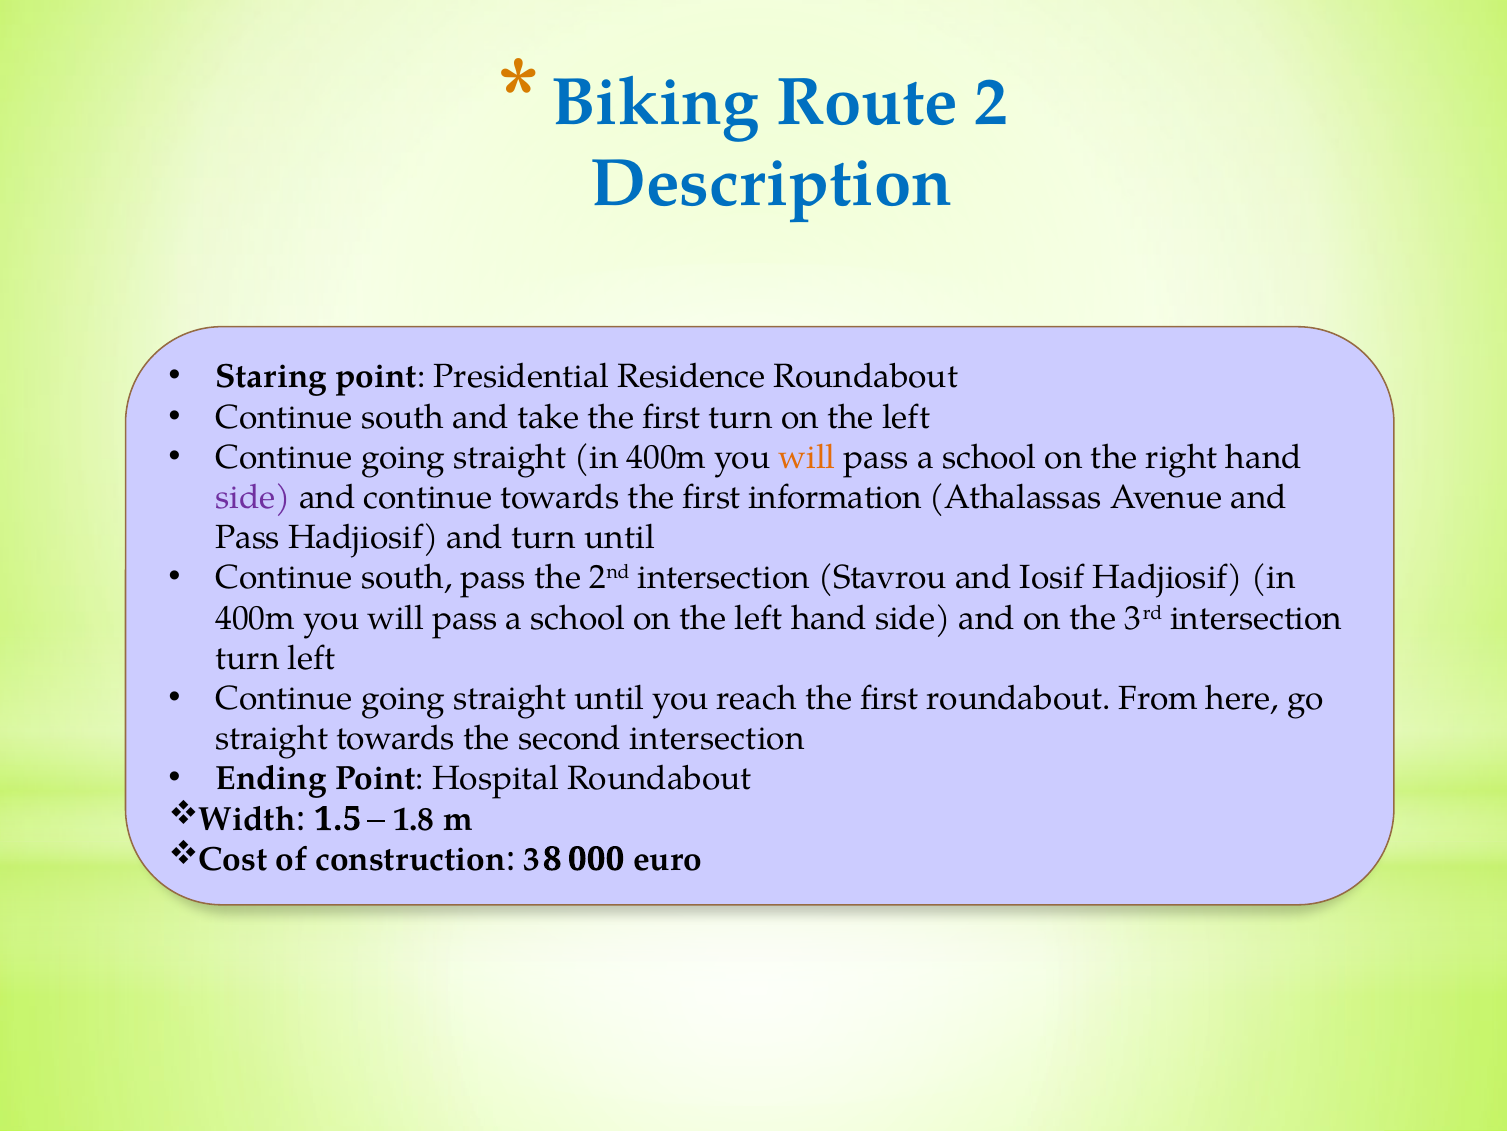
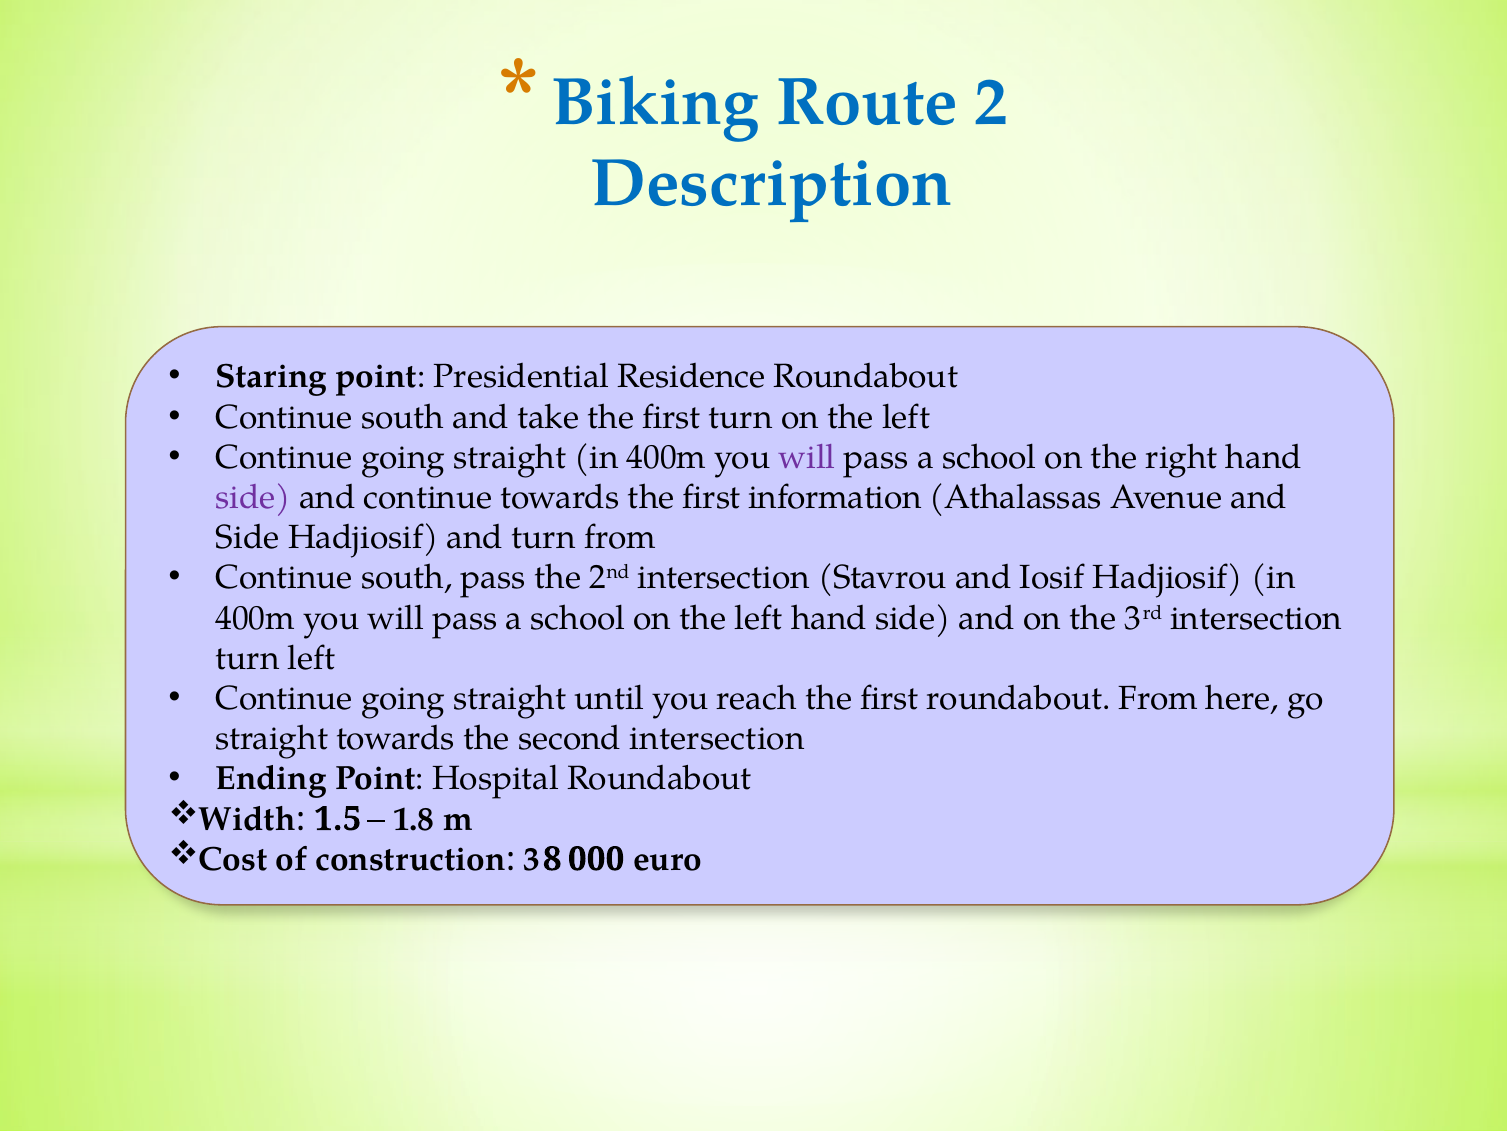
will colour: orange -> purple (807, 457)
Pass: Pass -> Side (248, 537)
turn until: until -> from (620, 537)
